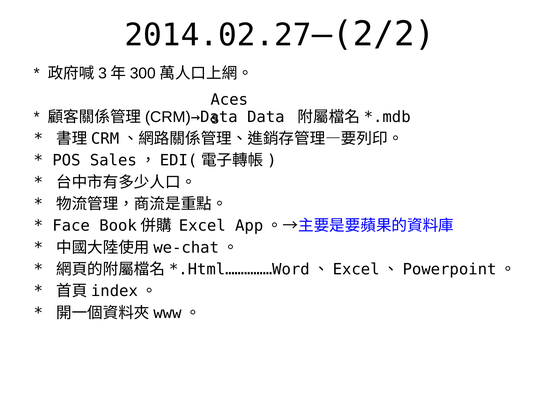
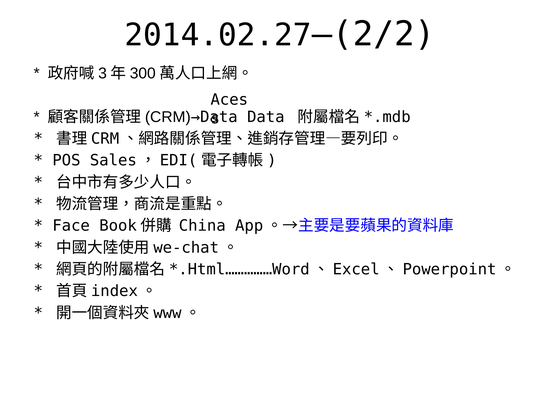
Excel: Excel -> China (202, 226)
